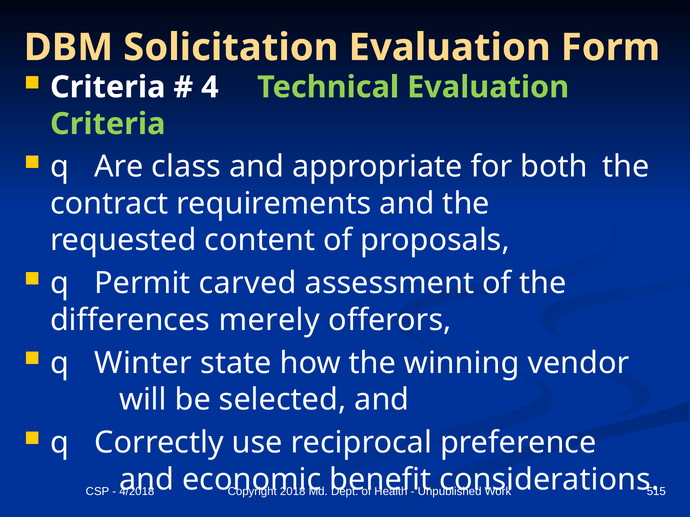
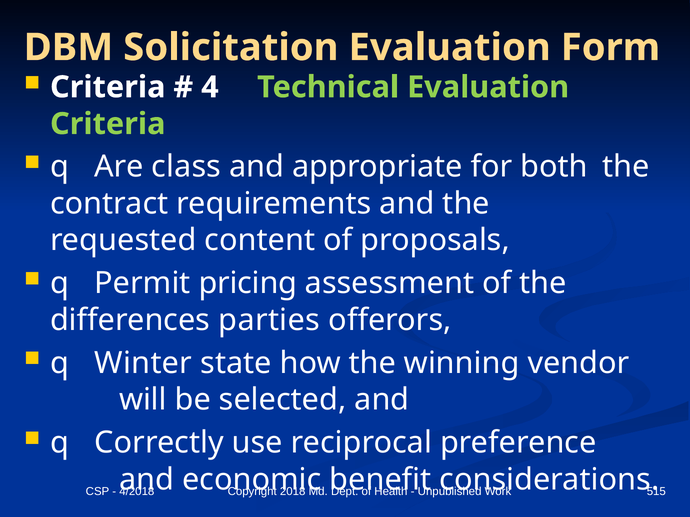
carved: carved -> pricing (248, 284)
merely: merely -> parties (269, 320)
